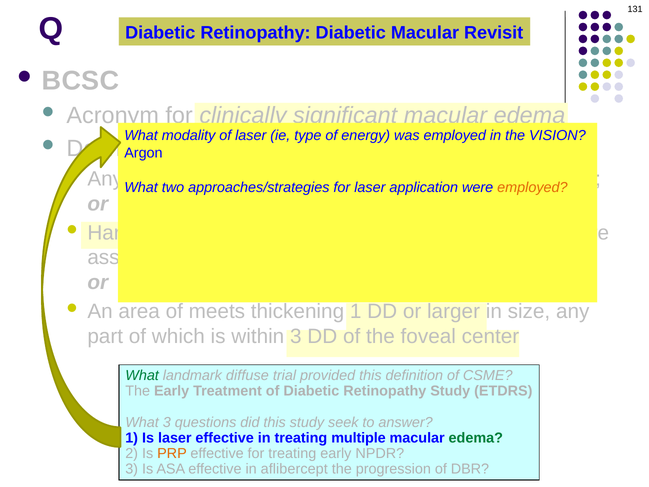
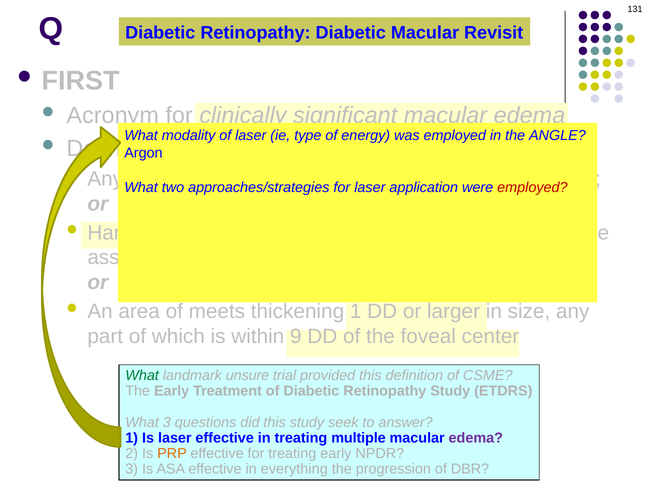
BCSC: BCSC -> FIRST (81, 81)
VISION: VISION -> ANGLE (557, 136)
employed colour: orange -> red (532, 188)
within 3: 3 -> 9 (296, 336)
landmark diffuse: diffuse -> unsure (248, 375)
edema colour: green -> purple (476, 438)
aflibercept: aflibercept -> everything (294, 469)
